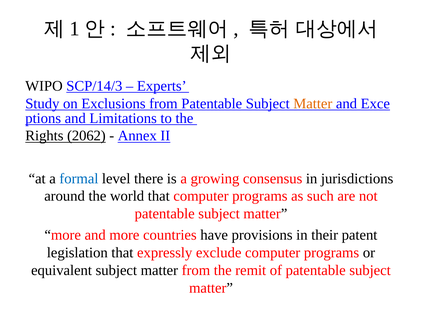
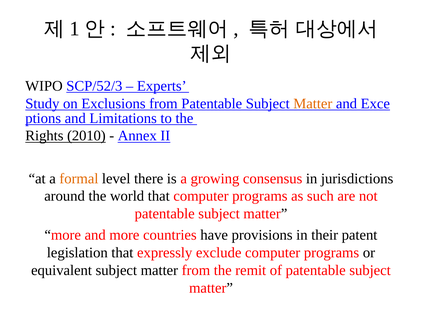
SCP/14/3: SCP/14/3 -> SCP/52/3 (94, 86)
2062: 2062 -> 2010 (86, 136)
formal colour: blue -> orange (79, 178)
